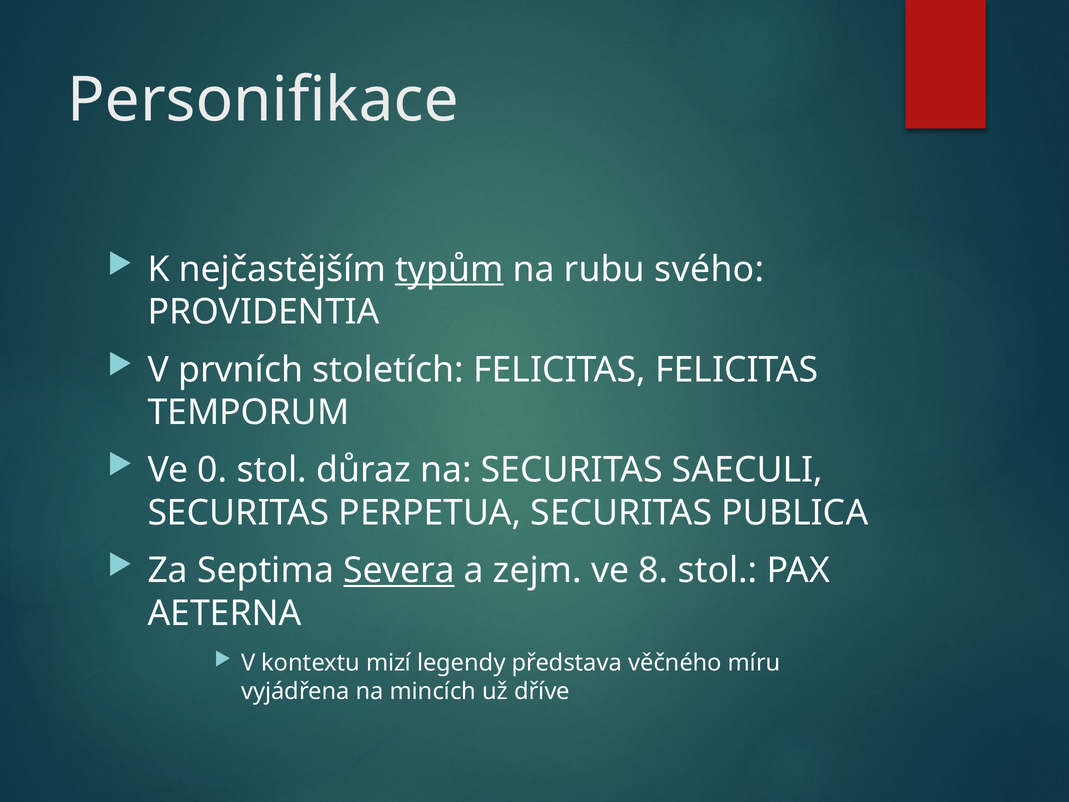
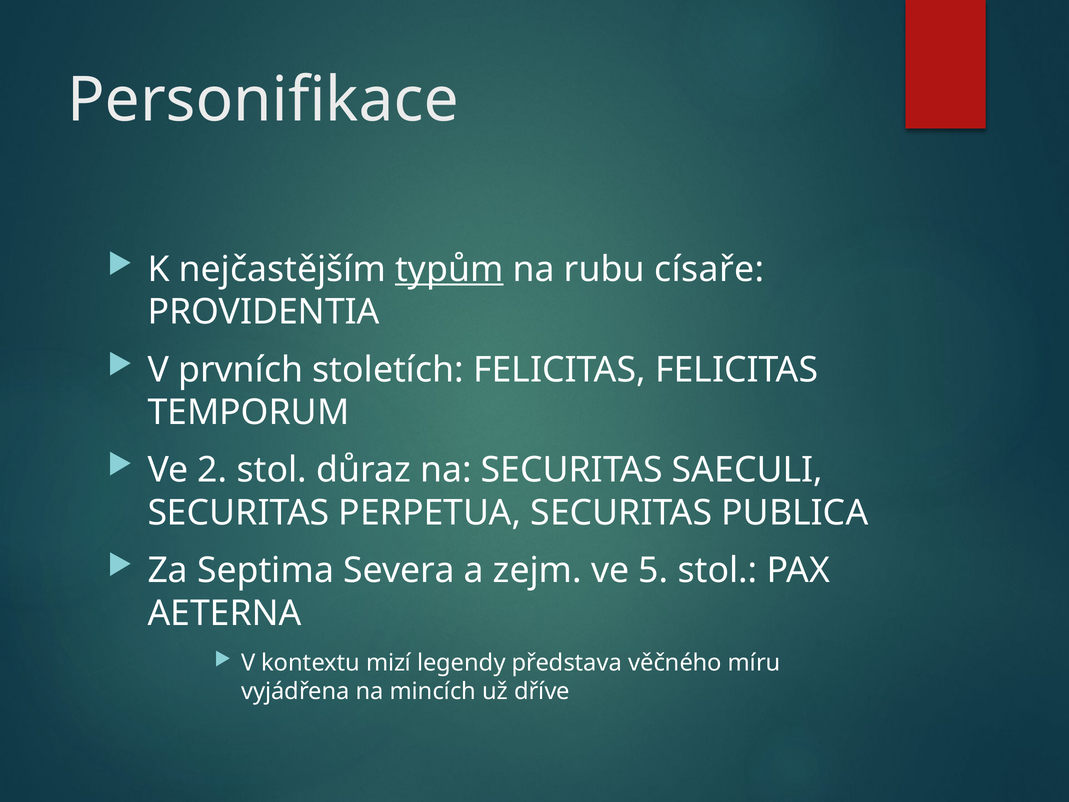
svého: svého -> císaře (709, 269)
0: 0 -> 2 (212, 470)
Severa underline: present -> none (399, 570)
8: 8 -> 5 (653, 570)
